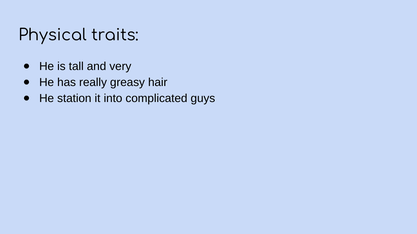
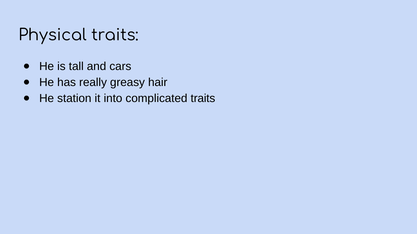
very: very -> cars (120, 67)
complicated guys: guys -> traits (203, 99)
